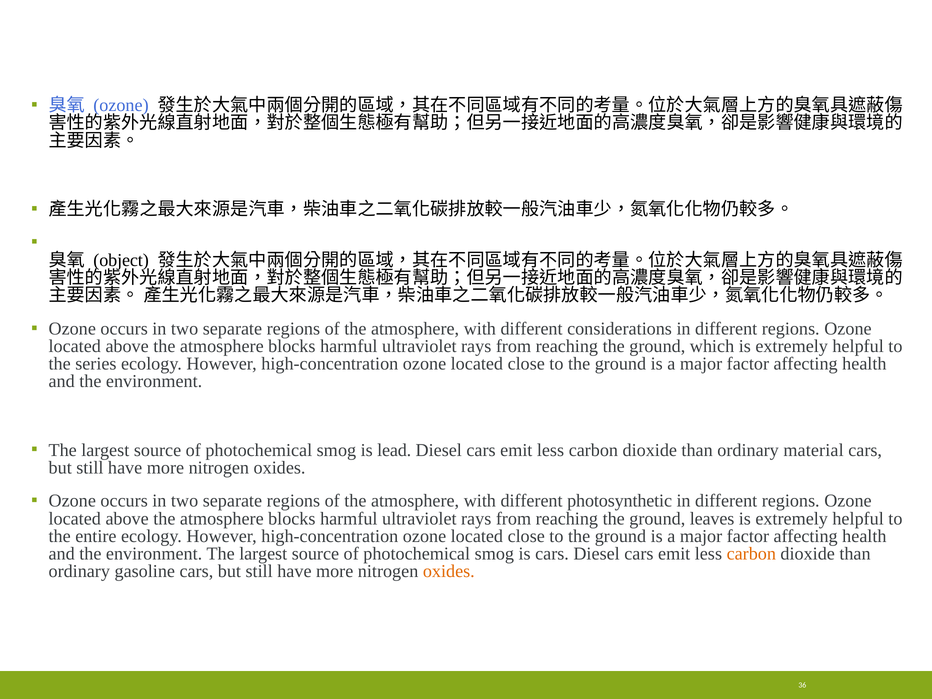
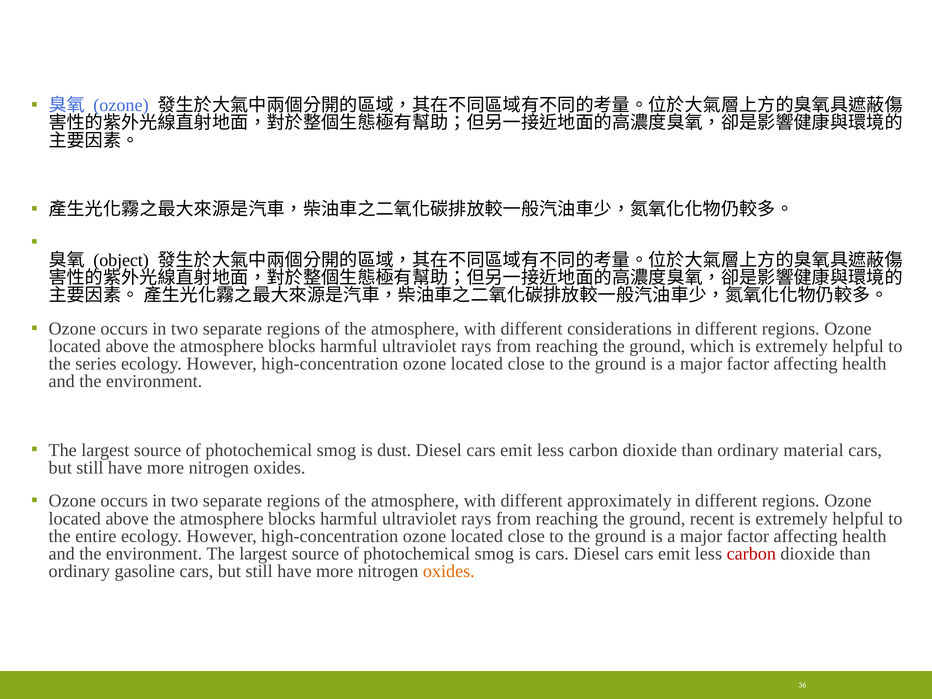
lead: lead -> dust (394, 450)
photosynthetic: photosynthetic -> approximately (620, 501)
leaves: leaves -> recent (712, 519)
carbon colour: orange -> red (751, 554)
